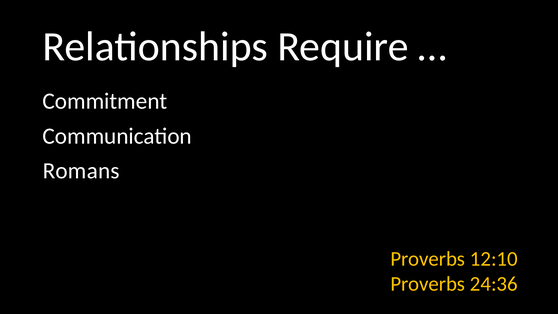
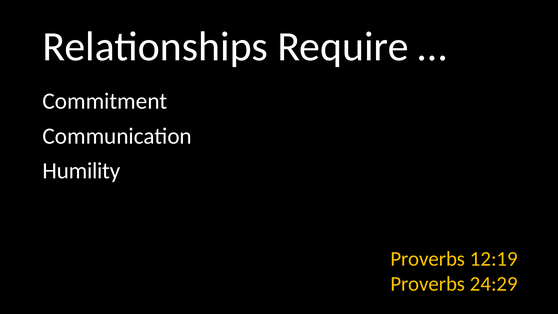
Romans: Romans -> Humility (81, 171)
12:10: 12:10 -> 12:19 (494, 259)
24:36: 24:36 -> 24:29 (494, 284)
